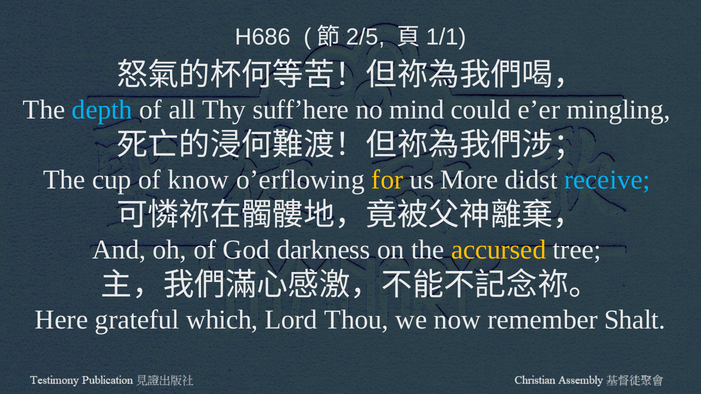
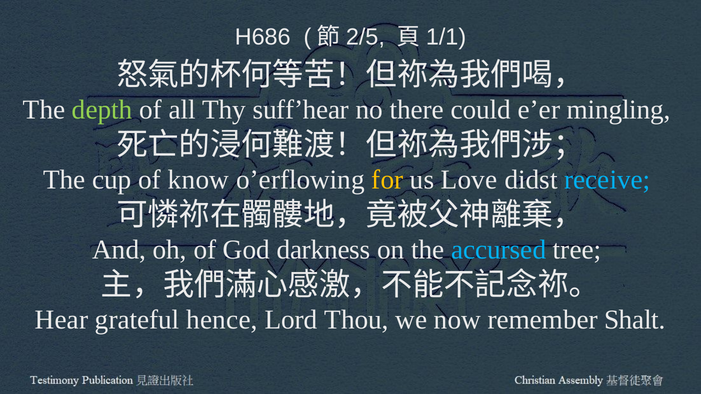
depth colour: light blue -> light green (102, 110)
suff’here: suff’here -> suff’hear (301, 110)
mind: mind -> there (417, 110)
More: More -> Love (469, 180)
accursed colour: yellow -> light blue (499, 250)
Here: Here -> Hear (62, 320)
which: which -> hence (222, 320)
